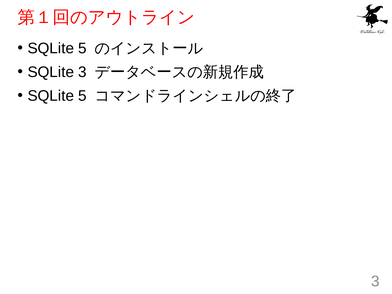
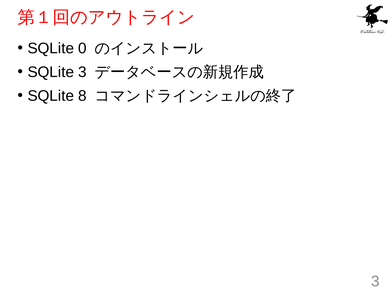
5: 5 -> 0 (82, 48)
5: 5 -> 8 (82, 96)
